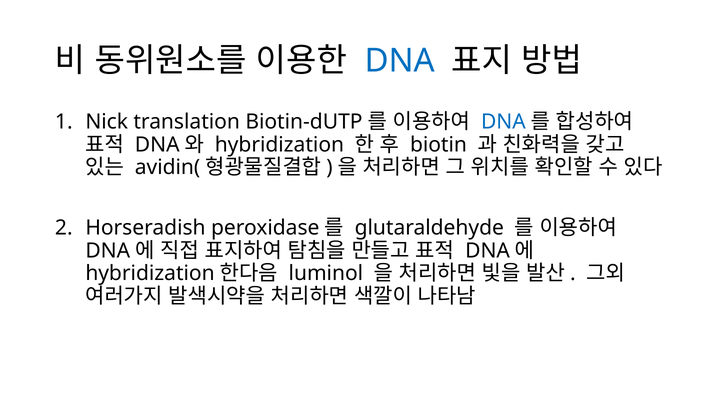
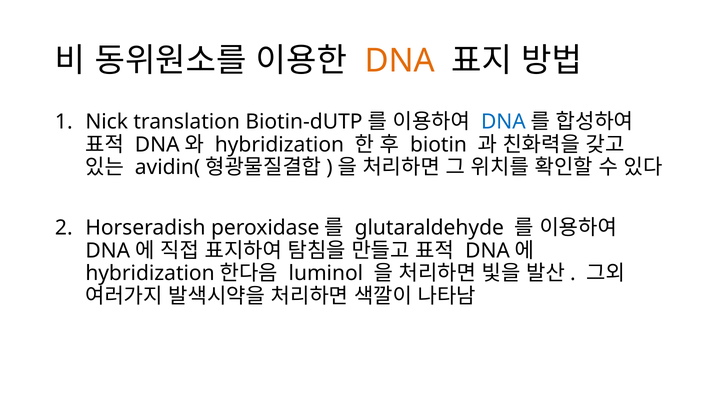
DNA colour: blue -> orange (400, 61)
